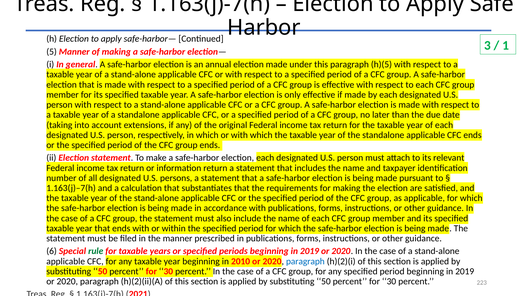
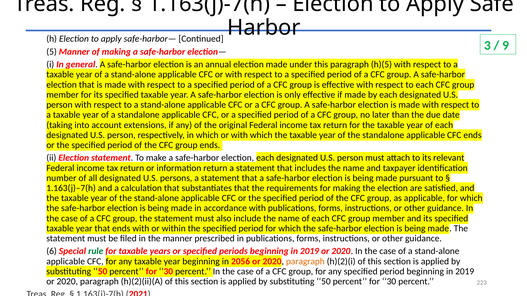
1: 1 -> 9 (506, 45)
2010: 2010 -> 2056 (241, 262)
paragraph colour: blue -> orange (305, 262)
